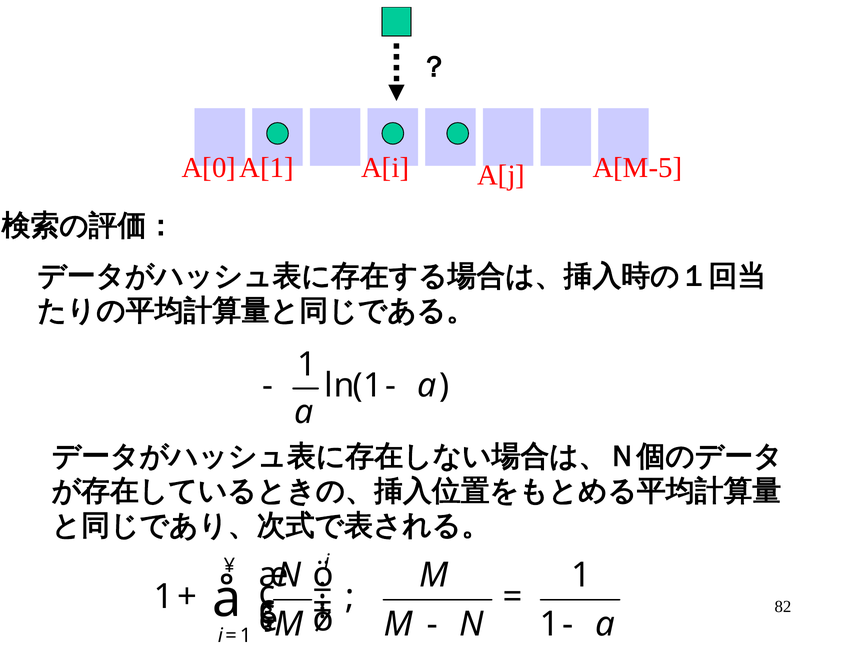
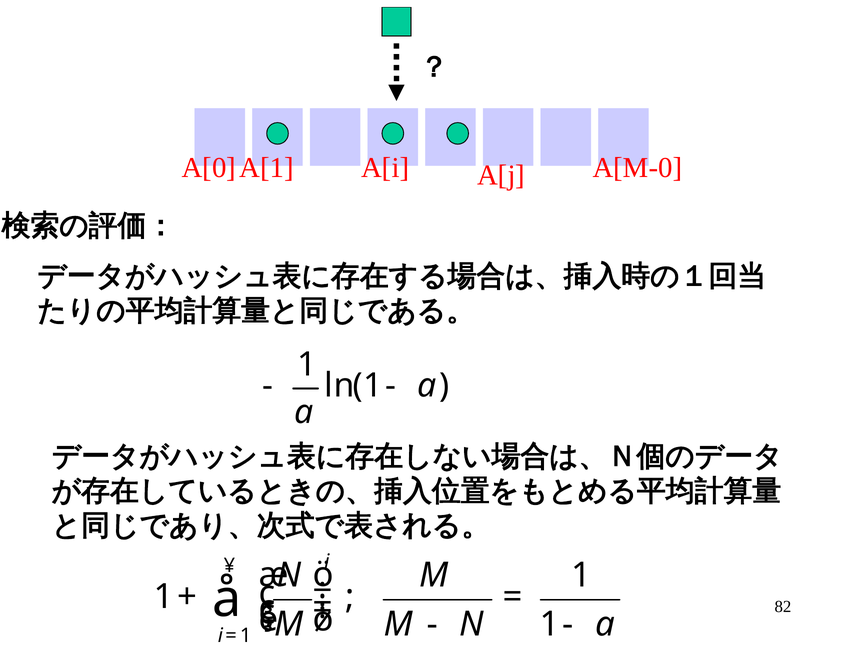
A[M-5: A[M-5 -> A[M-0 (637, 168)
